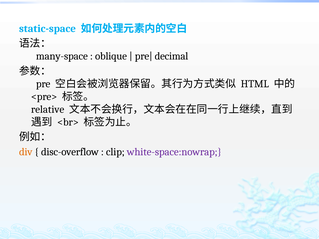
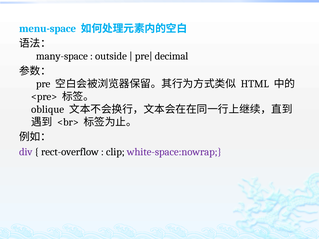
static-space: static-space -> menu-space (48, 29)
oblique: oblique -> outside (111, 56)
relative: relative -> oblique (48, 109)
div colour: orange -> purple (26, 152)
disc-overflow: disc-overflow -> rect-overflow (70, 152)
